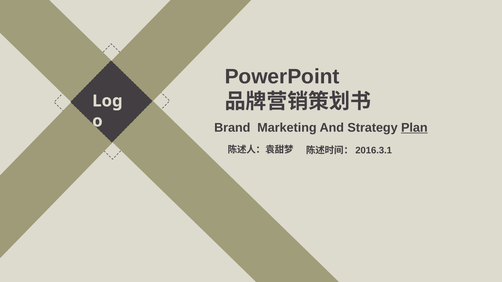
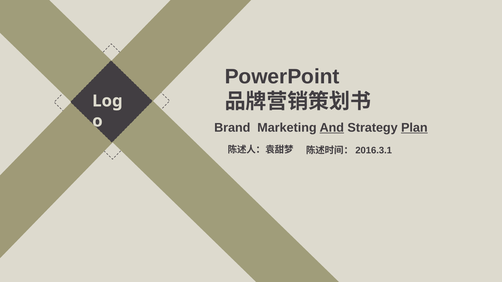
And underline: none -> present (332, 128)
